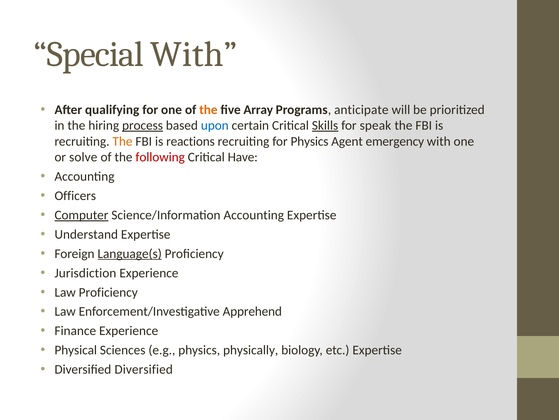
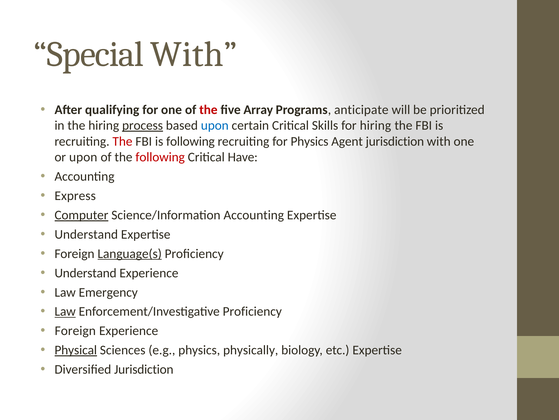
the colour: orange -> red (208, 109)
Skills underline: present -> none (325, 125)
for speak: speak -> hiring (375, 125)
The colour: orange -> red (122, 141)
is reactions: reactions -> following (190, 141)
Agent emergency: emergency -> jurisdiction (395, 141)
or solve: solve -> upon (83, 157)
Officers: Officers -> Express (75, 196)
Jurisdiction: Jurisdiction -> Understand (86, 273)
Law Proficiency: Proficiency -> Emergency (108, 292)
Law underline: none -> present (65, 311)
Enforcement/Investigative Apprehend: Apprehend -> Proficiency (252, 311)
Finance: Finance -> Foreign (75, 330)
Physical underline: none -> present (76, 350)
Diversified Diversified: Diversified -> Jurisdiction (144, 369)
